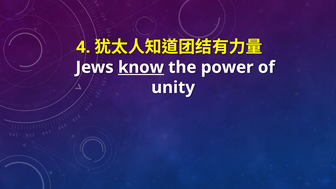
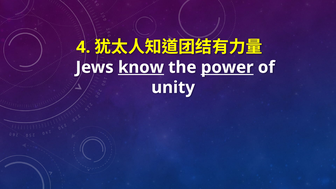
power underline: none -> present (227, 67)
